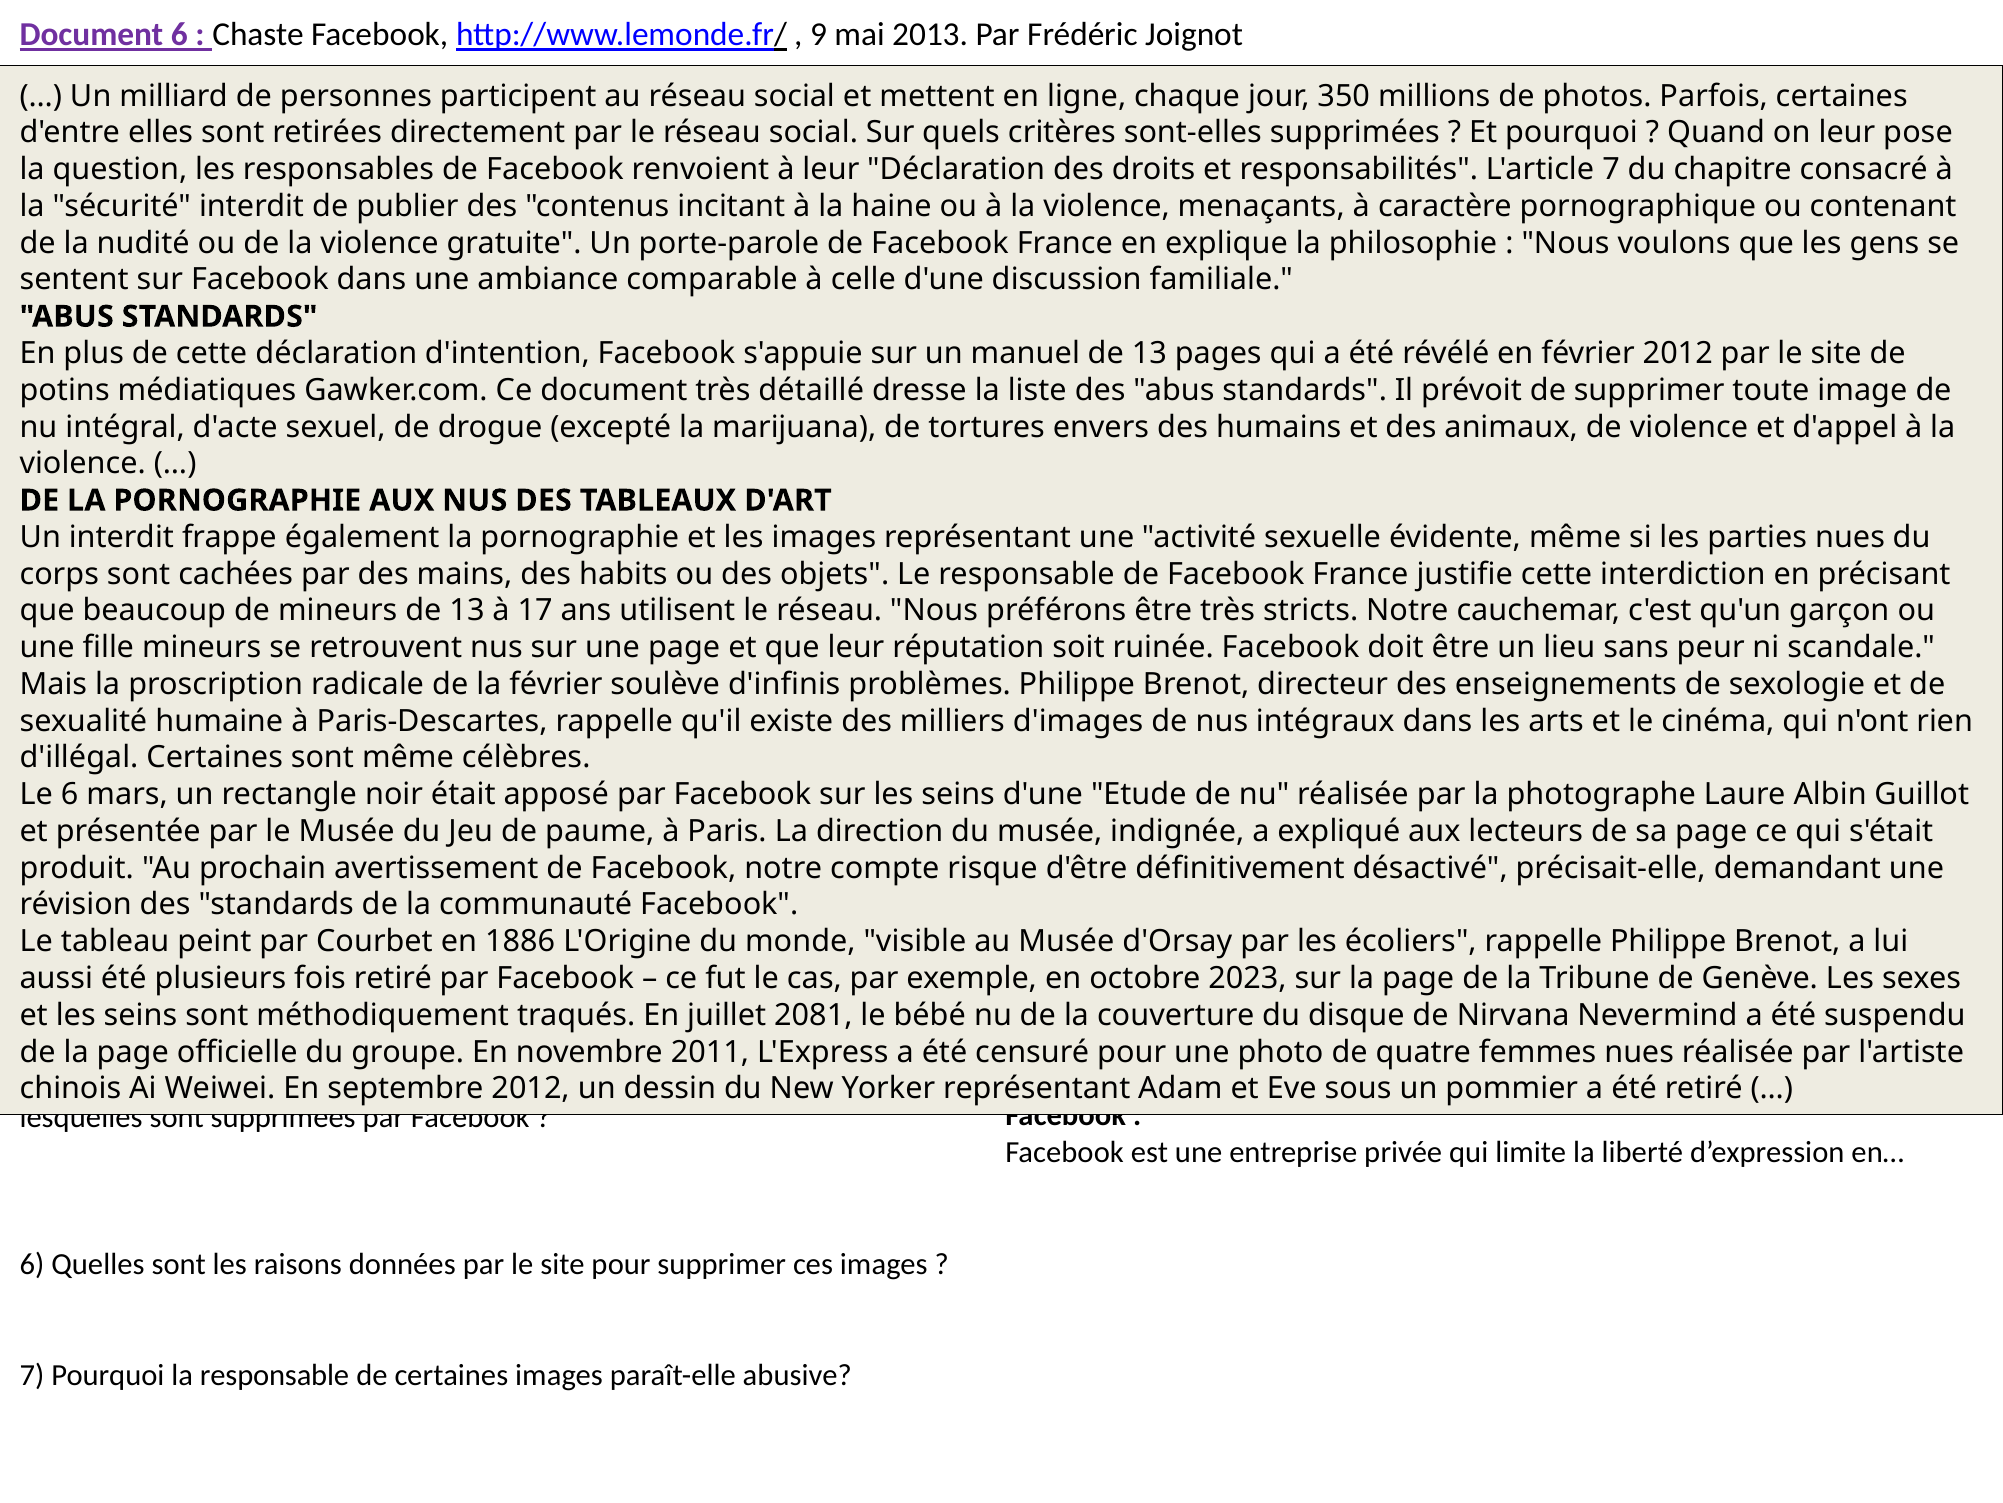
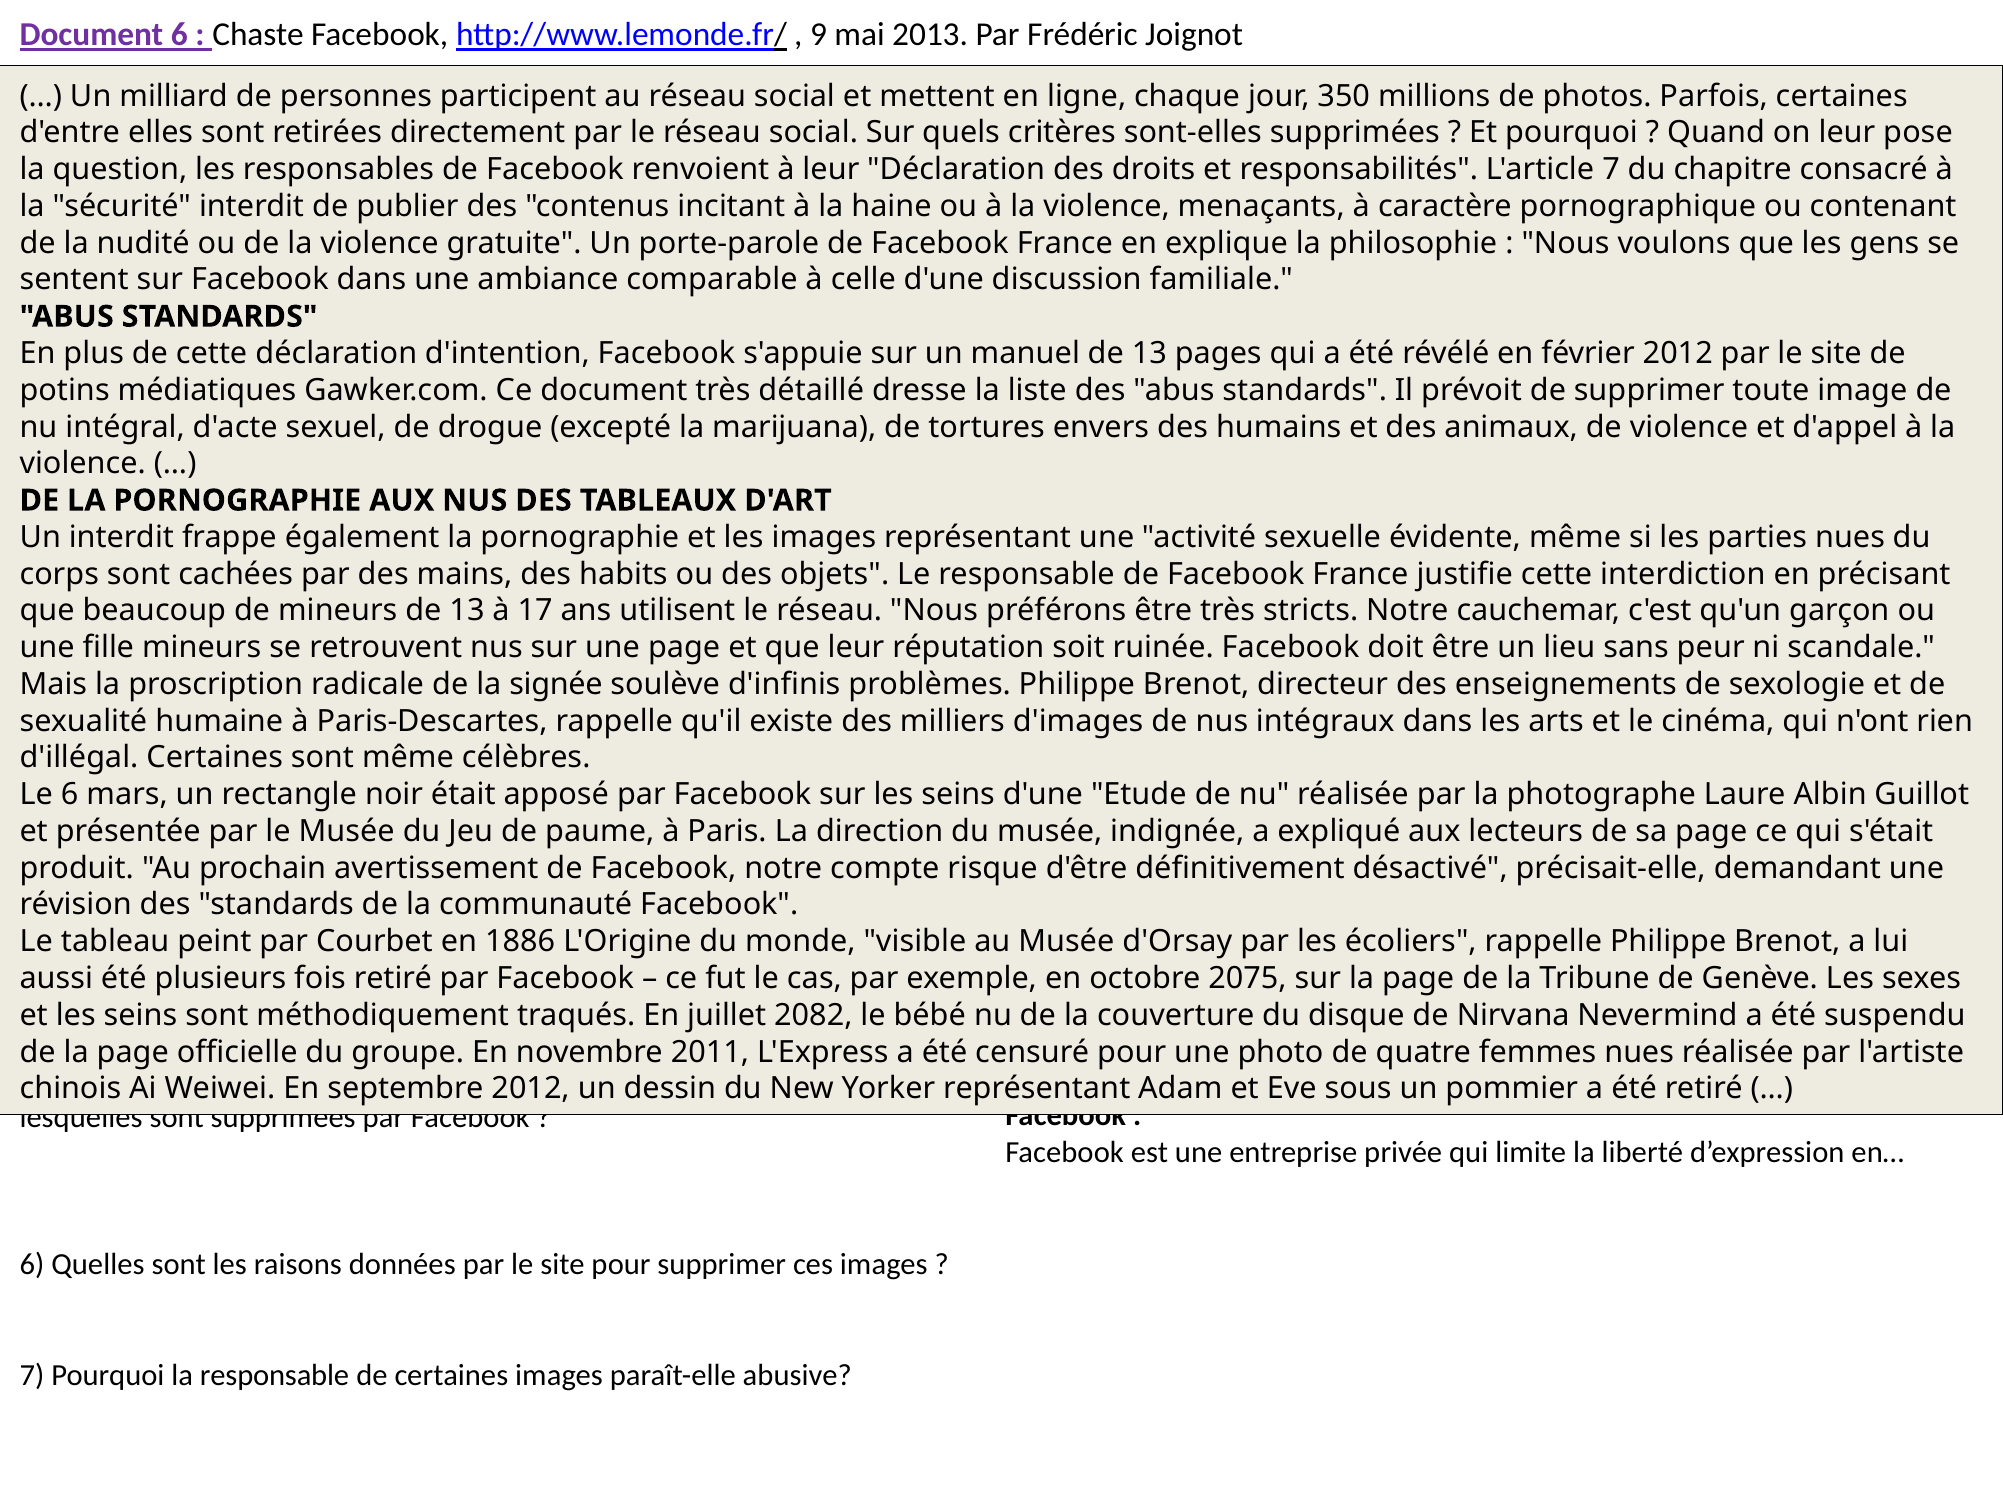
la février: février -> signée (556, 684)
2023: 2023 -> 2075 (1247, 978)
2081: 2081 -> 2082 (813, 1015)
